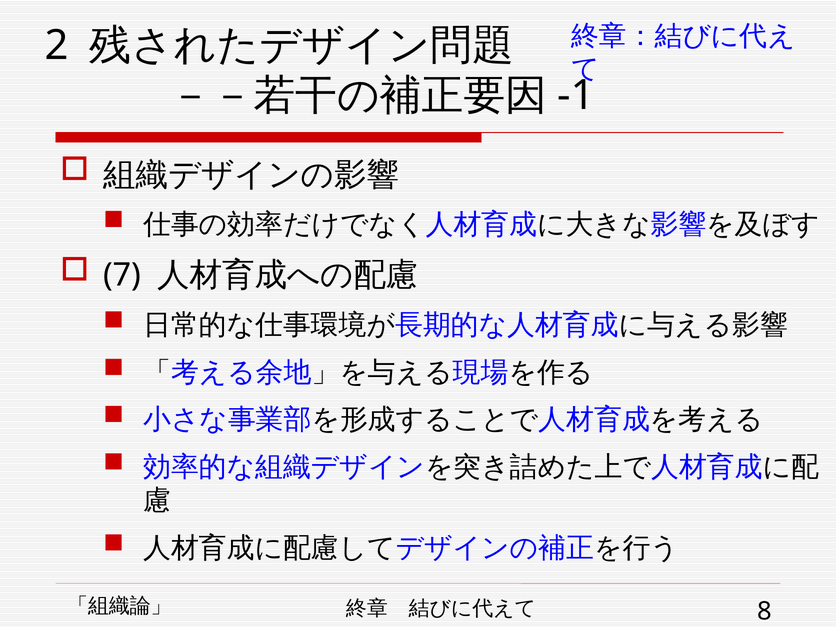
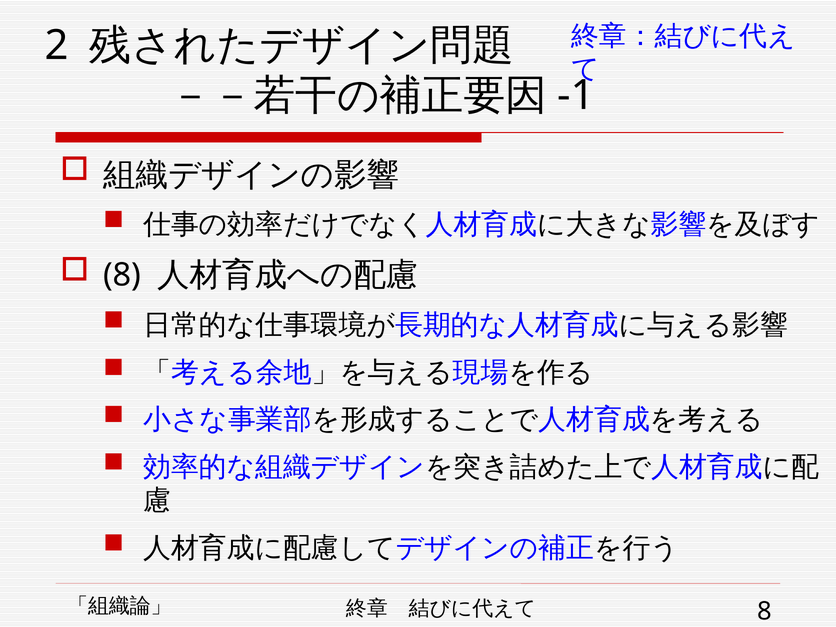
7: 7 -> 8 (122, 275)
